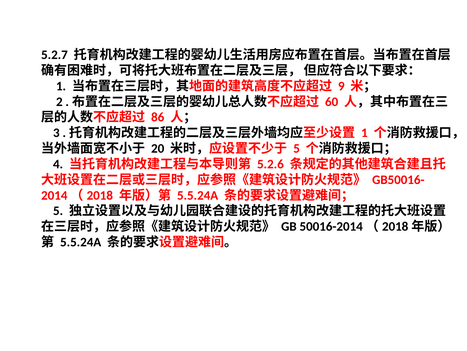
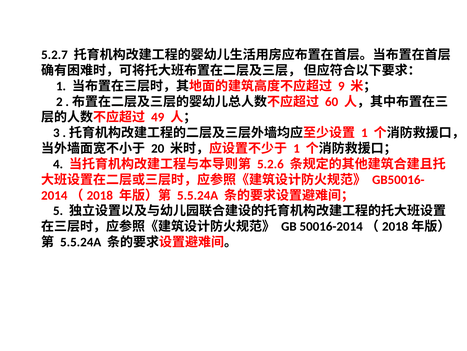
86: 86 -> 49 (158, 117)
5: 5 -> 1 (297, 148)
